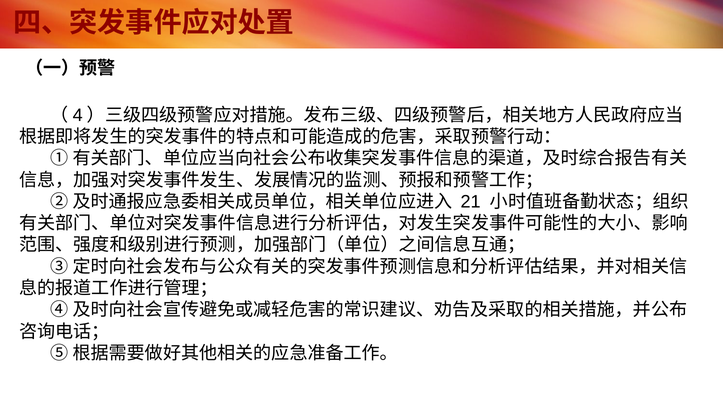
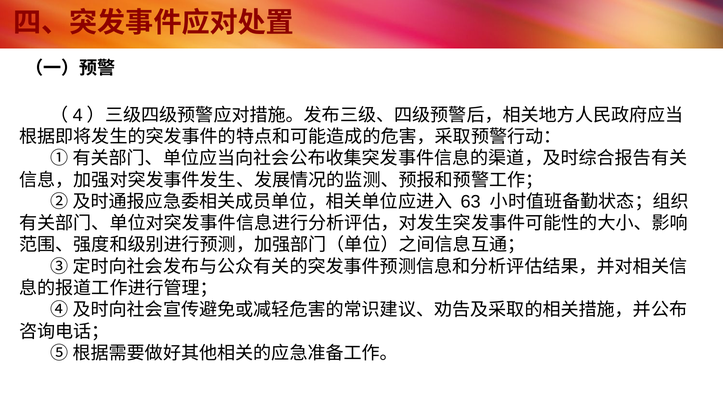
21: 21 -> 63 (471, 202)
